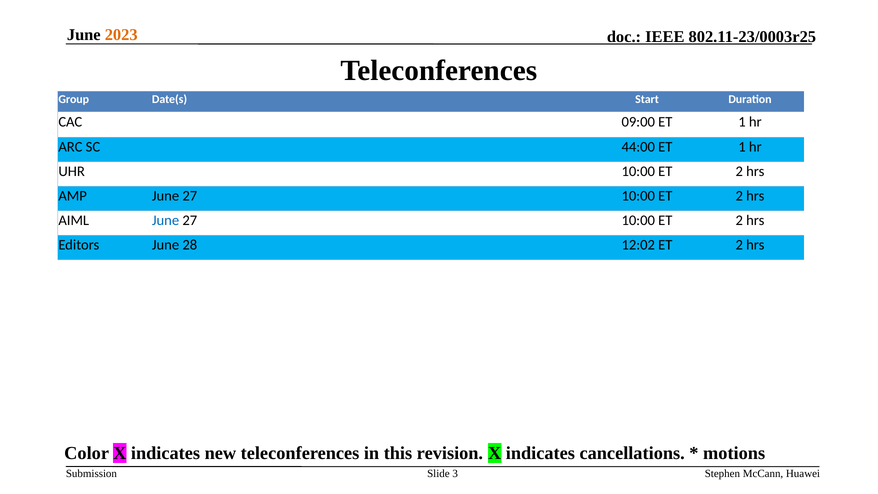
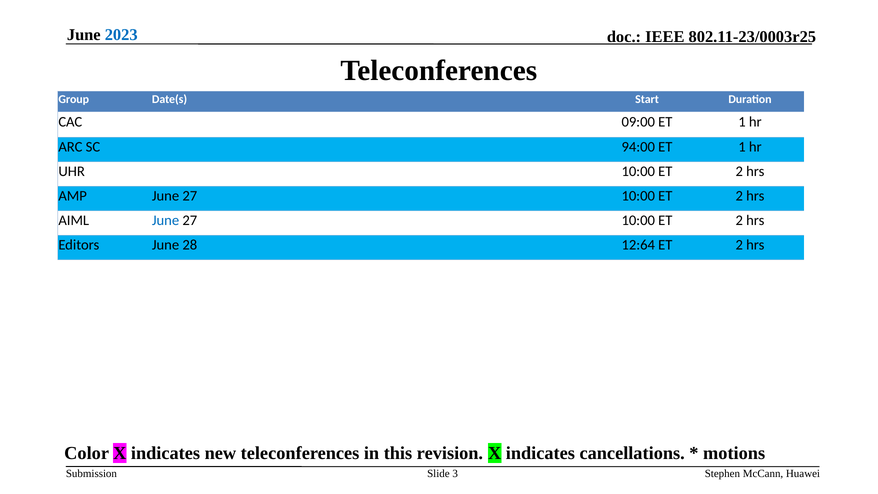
2023 colour: orange -> blue (121, 35)
44:00: 44:00 -> 94:00 (638, 147)
12:02: 12:02 -> 12:64 (638, 245)
